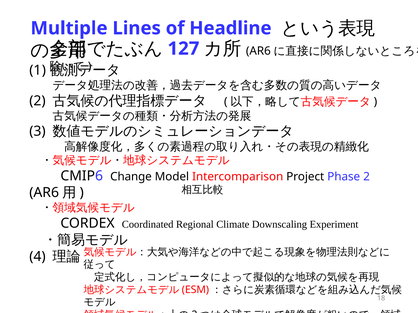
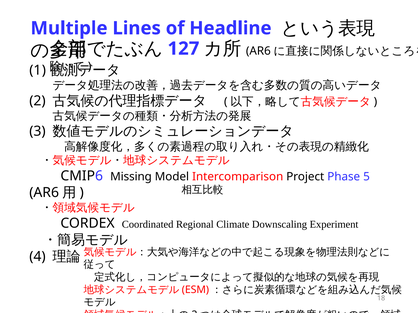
Change: Change -> Missing (131, 177)
Phase 2: 2 -> 5 (366, 177)
